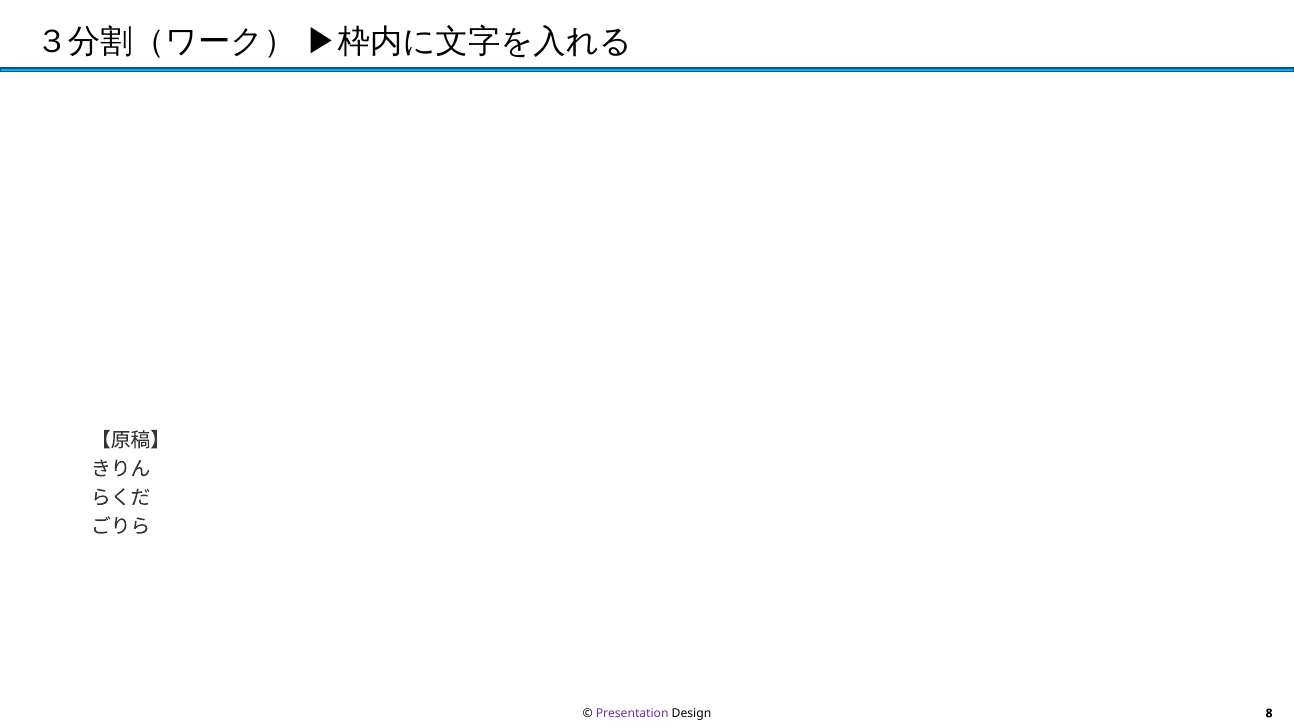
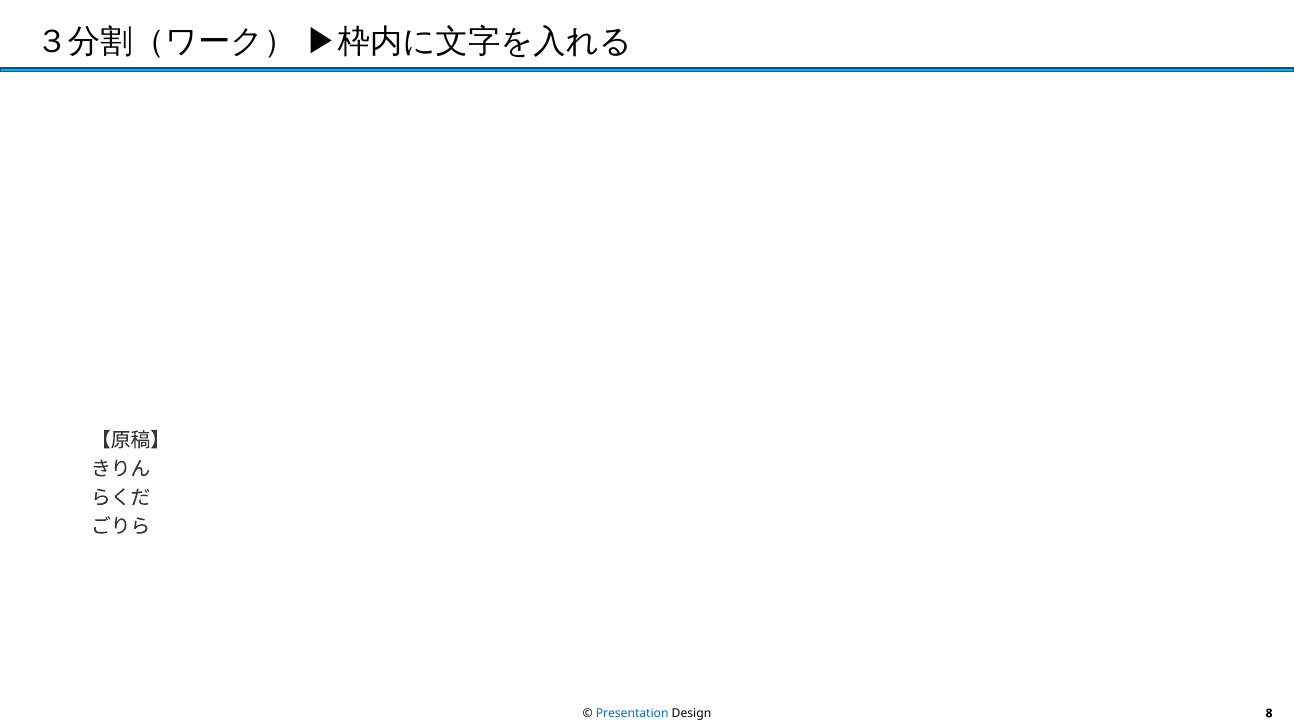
Presentation colour: purple -> blue (632, 714)
